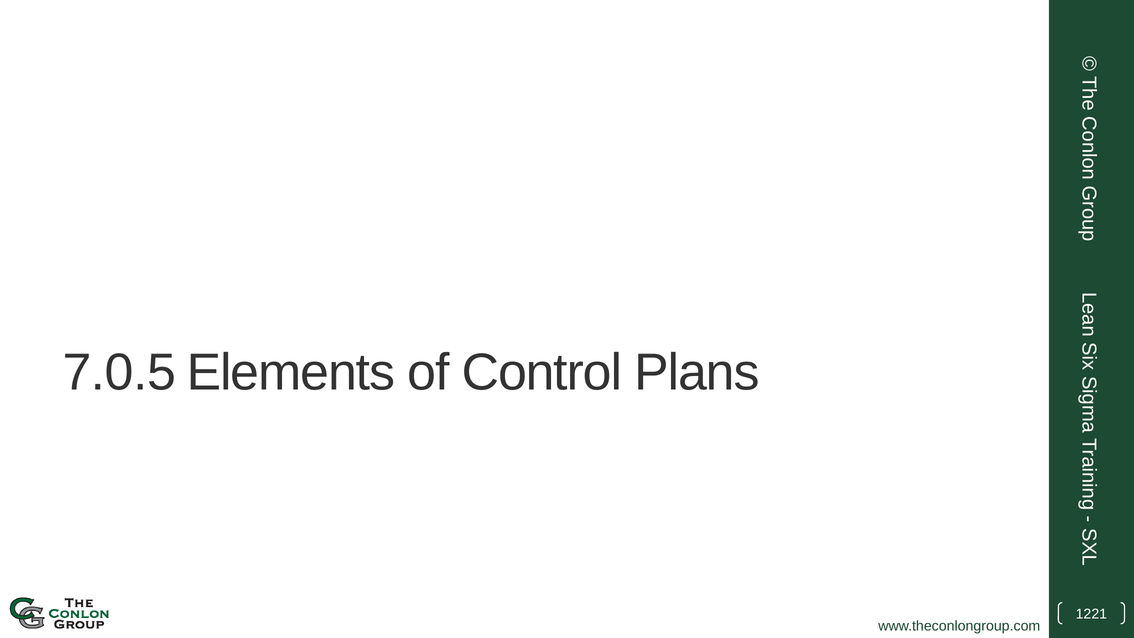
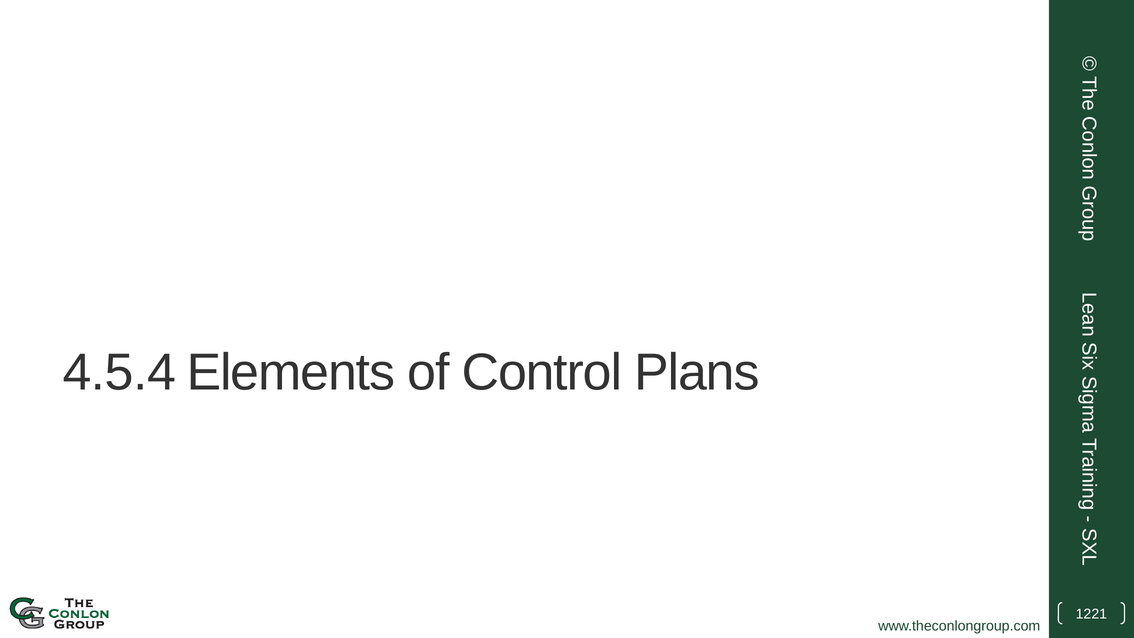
7.0.5: 7.0.5 -> 4.5.4 (119, 372)
